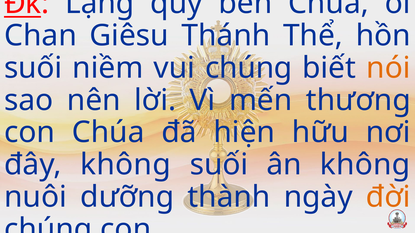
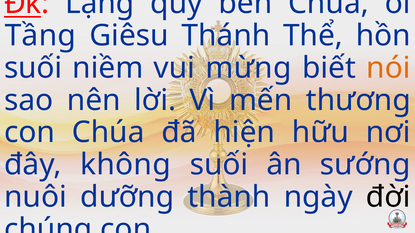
Chan: Chan -> Tầng (40, 36)
vui chúng: chúng -> mừng (248, 68)
ân không: không -> sướng (365, 165)
đời colour: orange -> black (388, 197)
